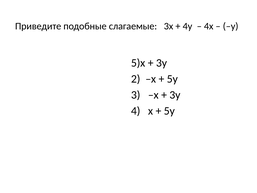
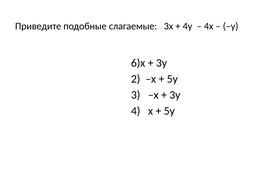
5)х: 5)х -> 6)х (138, 63)
